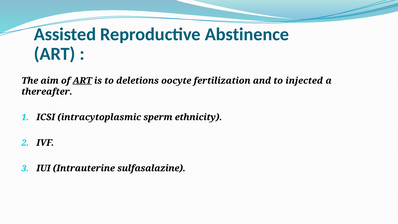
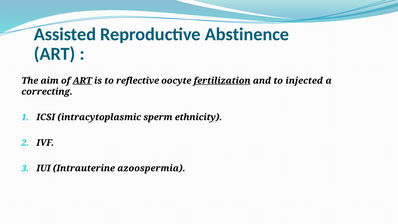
deletions: deletions -> reflective (138, 81)
fertilization underline: none -> present (222, 81)
thereafter: thereafter -> correcting (47, 92)
sulfasalazine: sulfasalazine -> azoospermia (151, 168)
